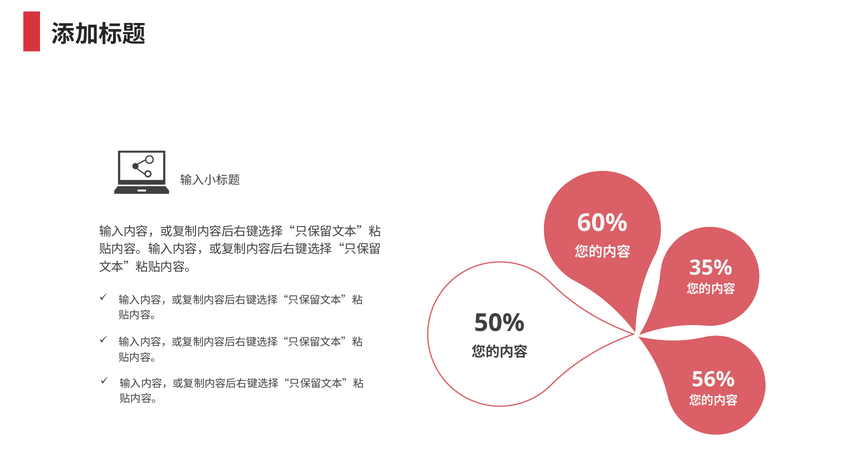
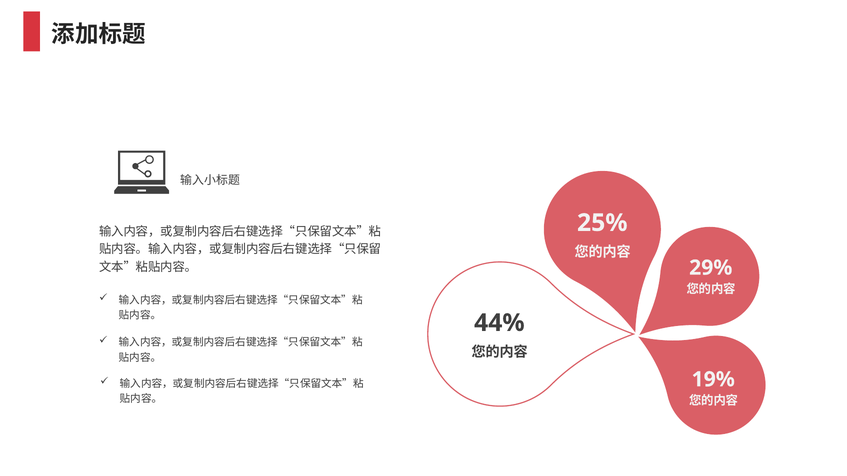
60%: 60% -> 25% (602, 223)
35%: 35% -> 29% (711, 268)
50%: 50% -> 44% (499, 323)
56%: 56% -> 19% (713, 380)
